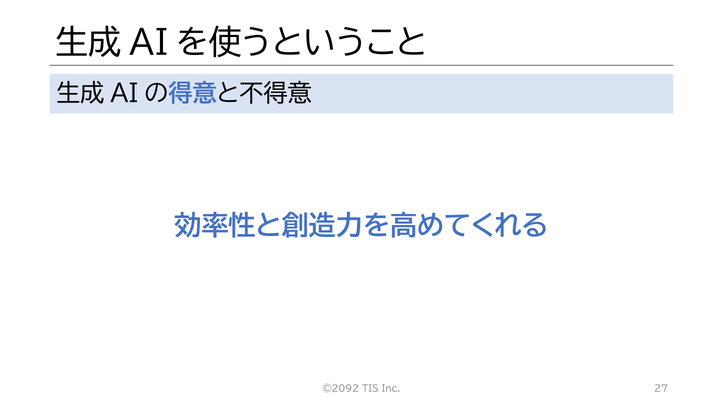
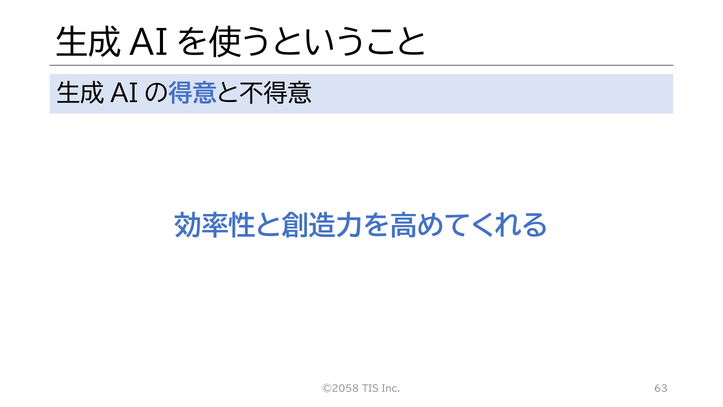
©2092: ©2092 -> ©2058 (341, 388)
27: 27 -> 63 (661, 388)
